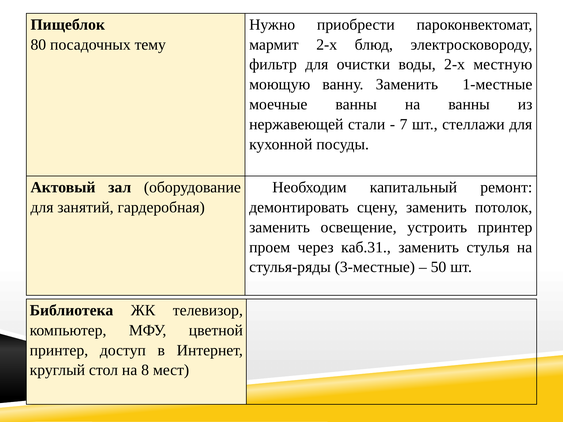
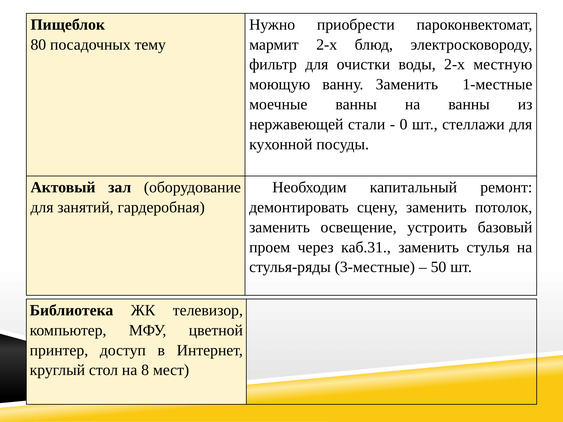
7: 7 -> 0 (404, 124)
устроить принтер: принтер -> базовый (505, 227)
